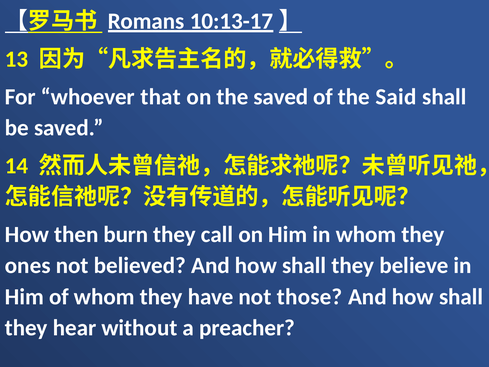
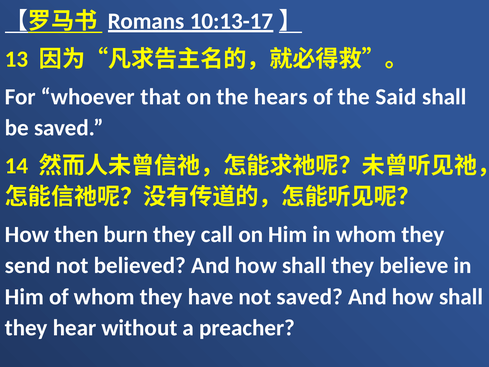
the saved: saved -> hears (281, 97)
ones: ones -> send (28, 266)
not those: those -> saved (310, 297)
